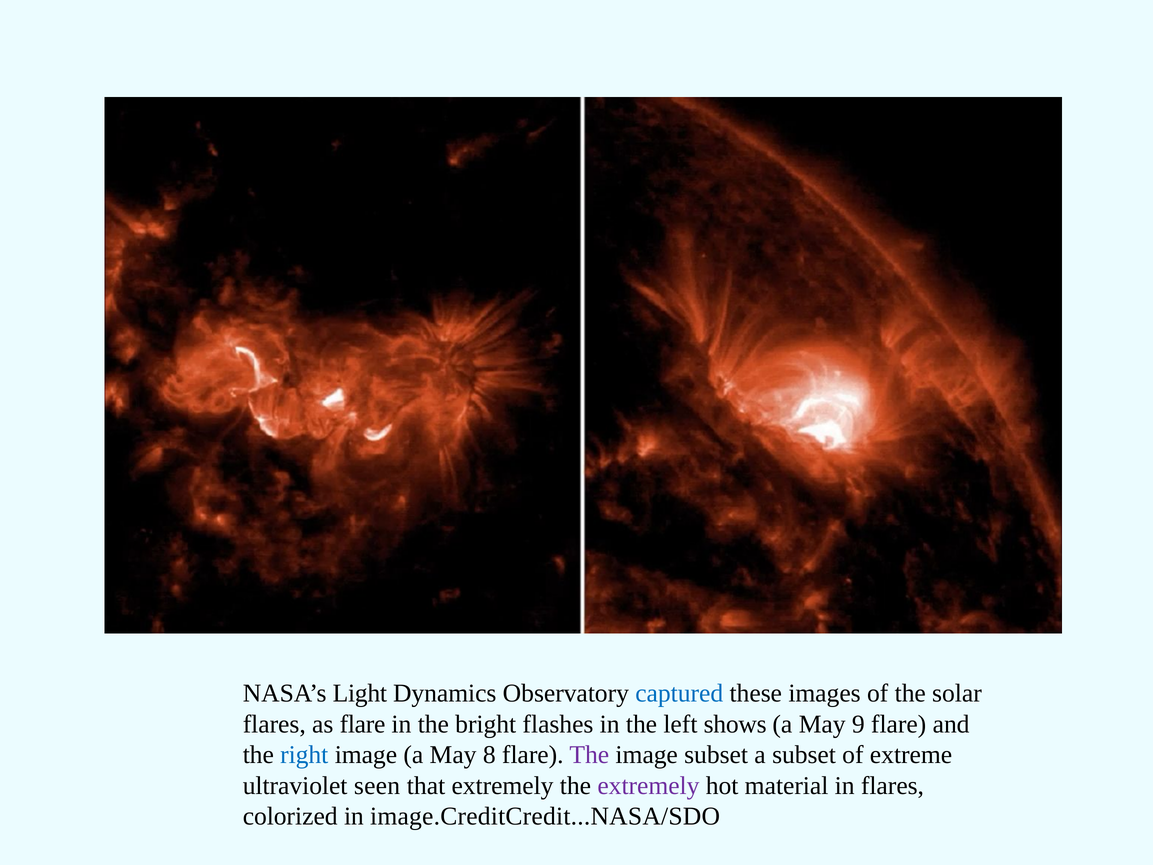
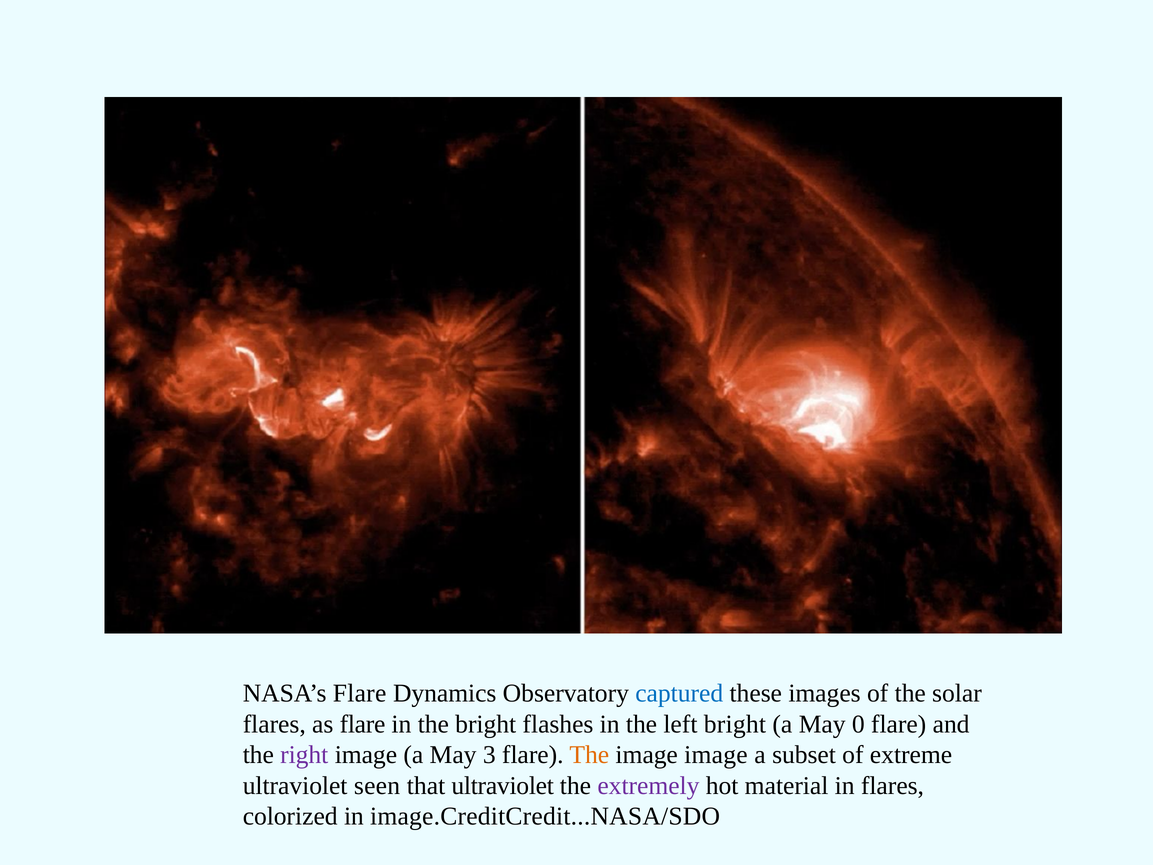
NASA’s Light: Light -> Flare (360, 693)
left shows: shows -> bright (735, 724)
9: 9 -> 0 (858, 724)
right colour: blue -> purple (304, 755)
8: 8 -> 3 (489, 755)
The colour: purple -> orange (589, 755)
image subset: subset -> image (716, 755)
that extremely: extremely -> ultraviolet (503, 785)
